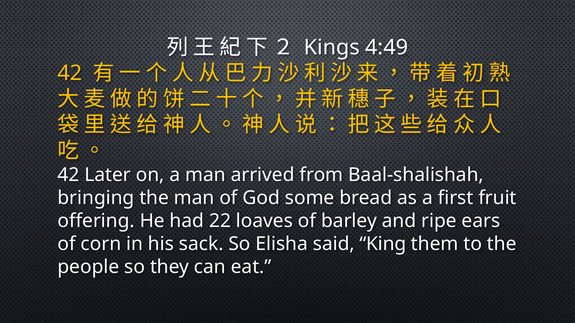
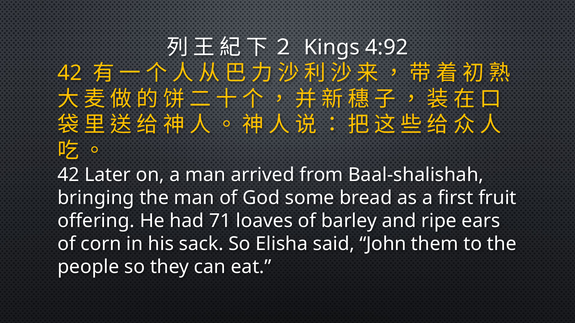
4:49: 4:49 -> 4:92 (387, 47)
22: 22 -> 71 (220, 221)
King: King -> John (383, 244)
